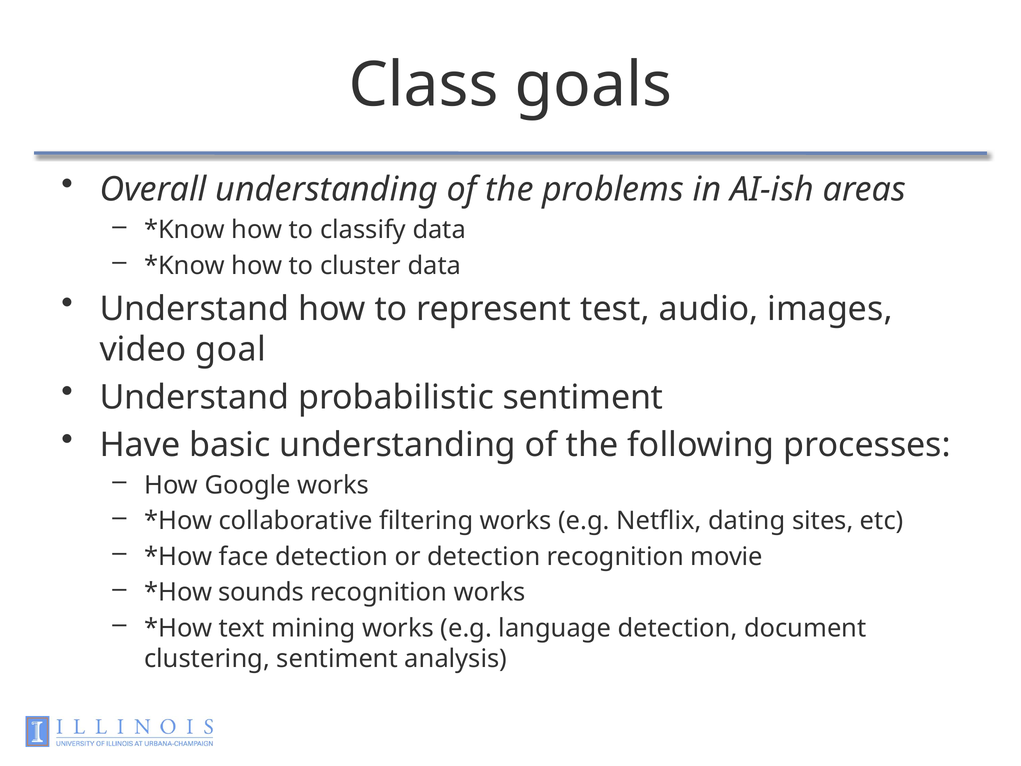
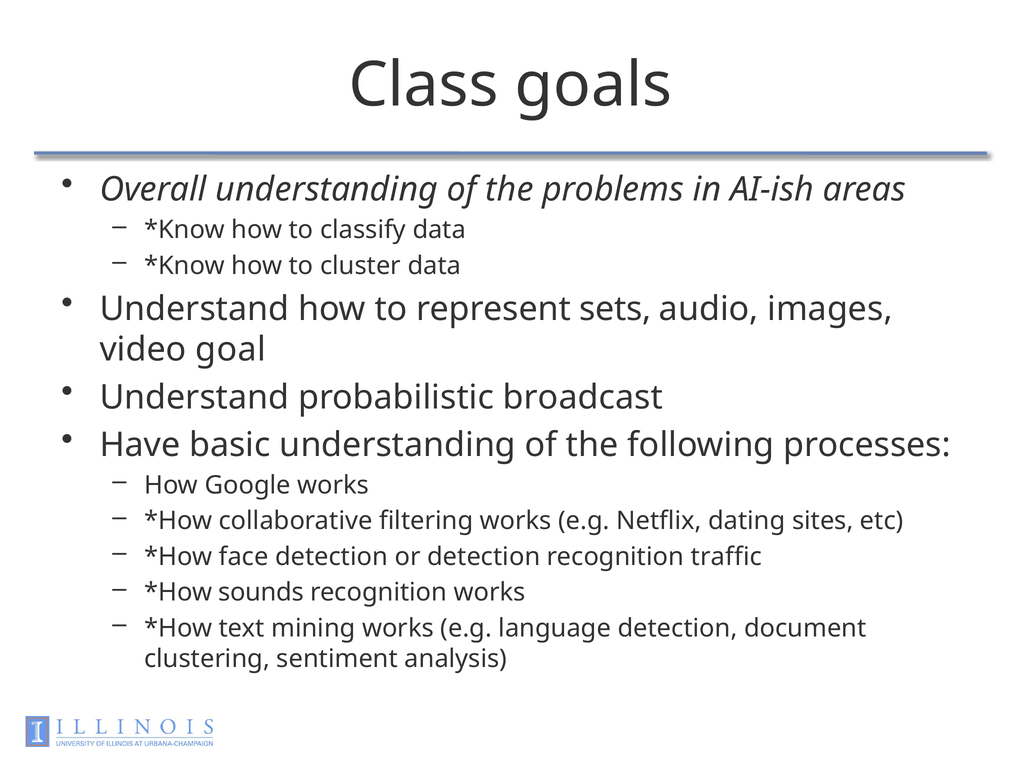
test: test -> sets (615, 309)
probabilistic sentiment: sentiment -> broadcast (583, 397)
movie: movie -> traffic (726, 557)
